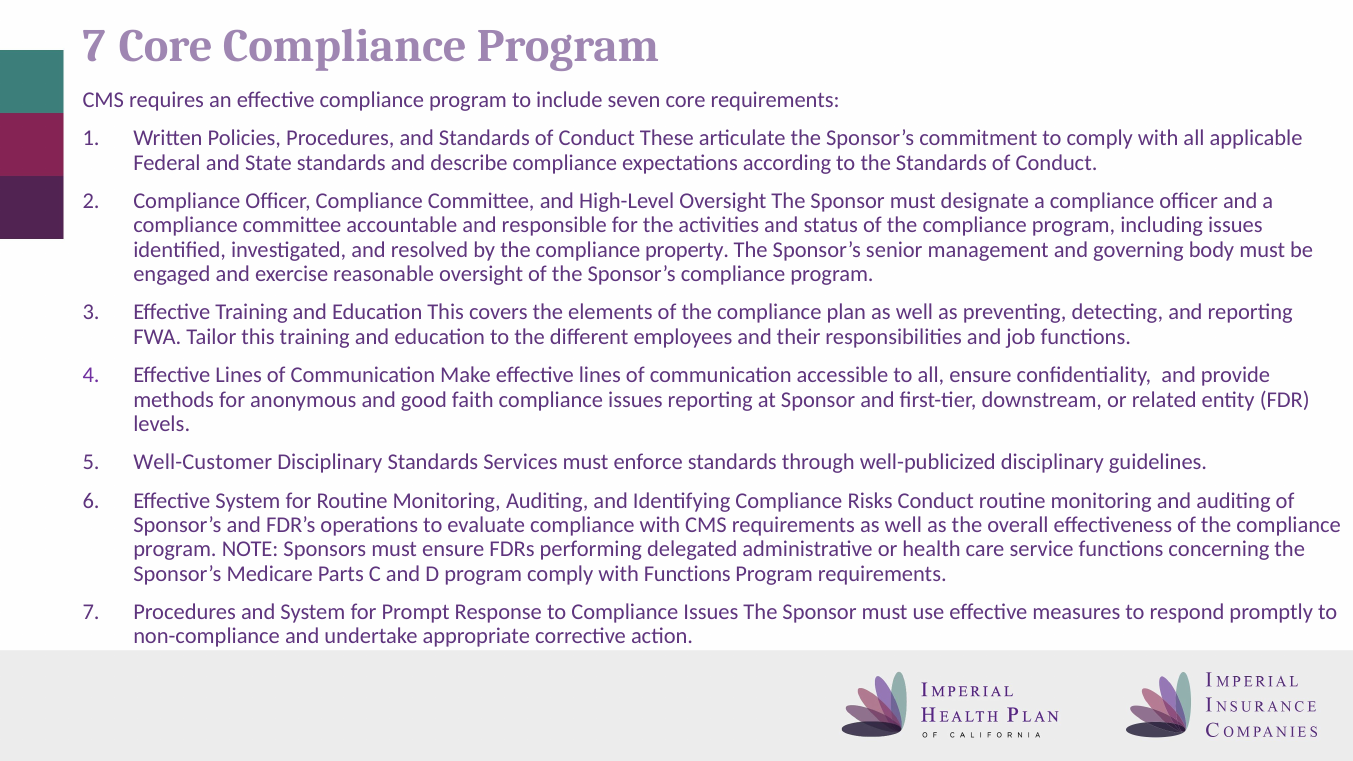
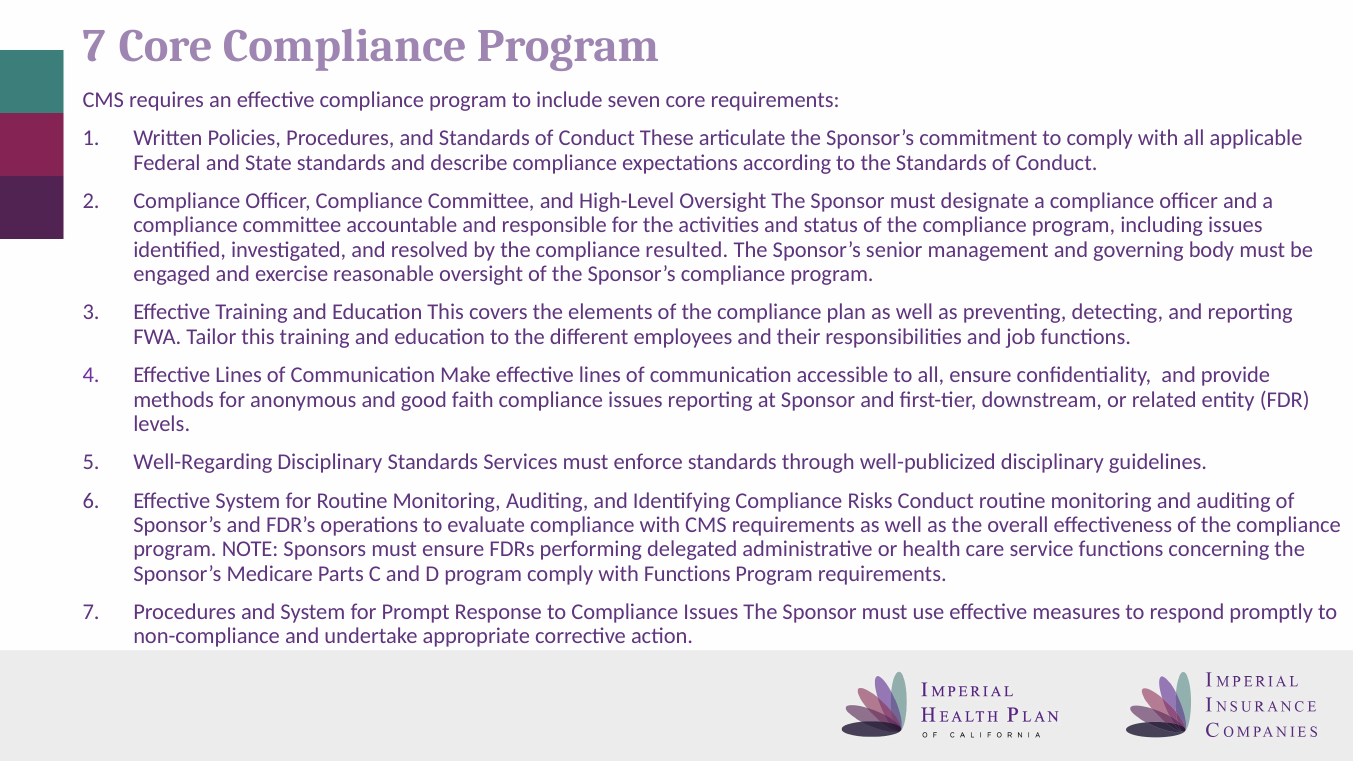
property: property -> resulted (687, 250)
Well-Customer: Well-Customer -> Well-Regarding (203, 462)
